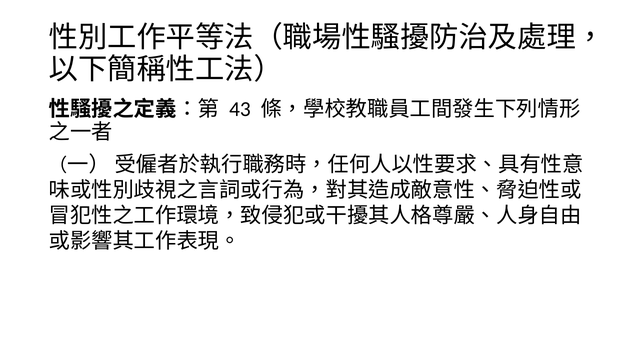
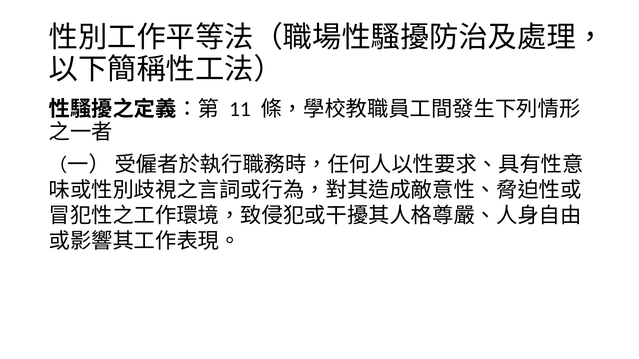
43: 43 -> 11 (240, 109)
